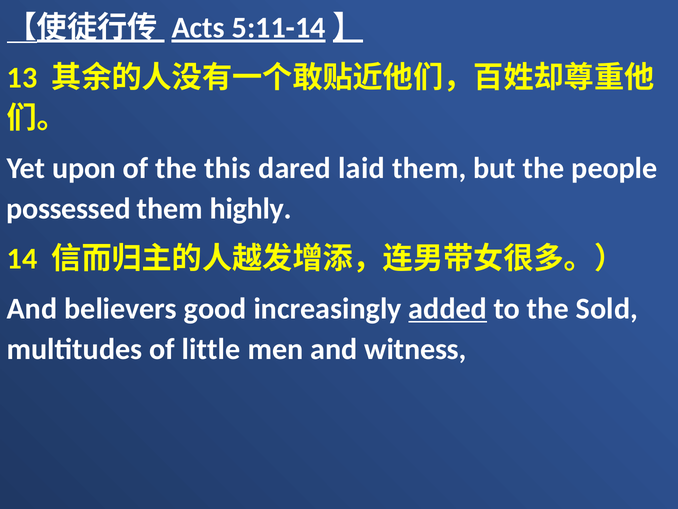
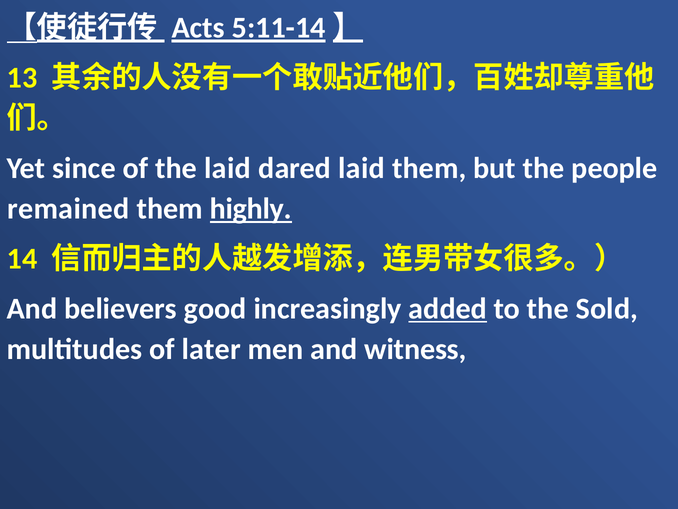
upon: upon -> since (84, 168)
the this: this -> laid (228, 168)
possessed: possessed -> remained (68, 209)
highly underline: none -> present (251, 209)
little: little -> later (211, 349)
